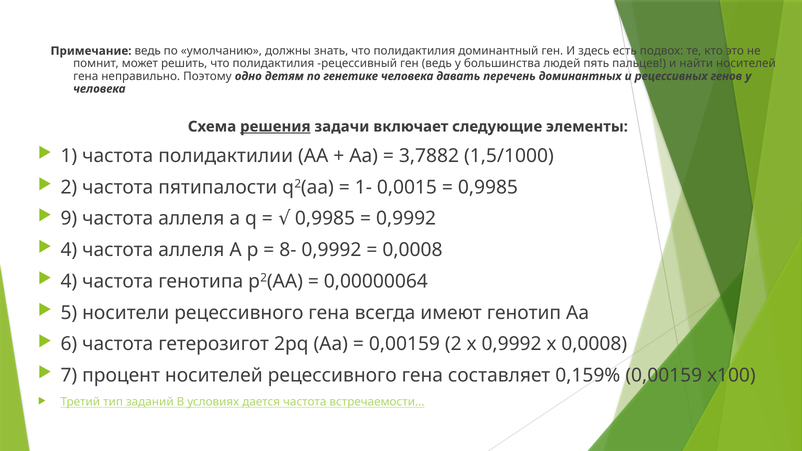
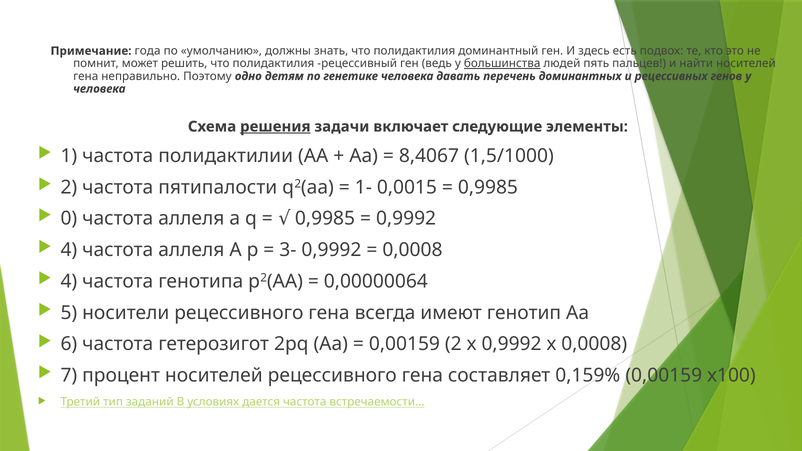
Примечание ведь: ведь -> года (148, 51)
большинства underline: none -> present (502, 64)
3,7882: 3,7882 -> 8,4067 (429, 156)
9: 9 -> 0 (69, 219)
8-: 8- -> 3- (288, 250)
